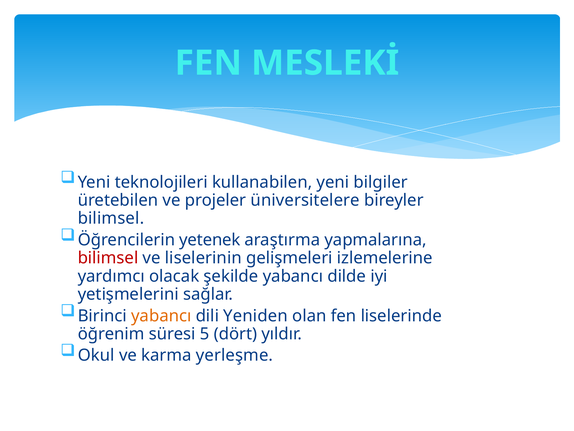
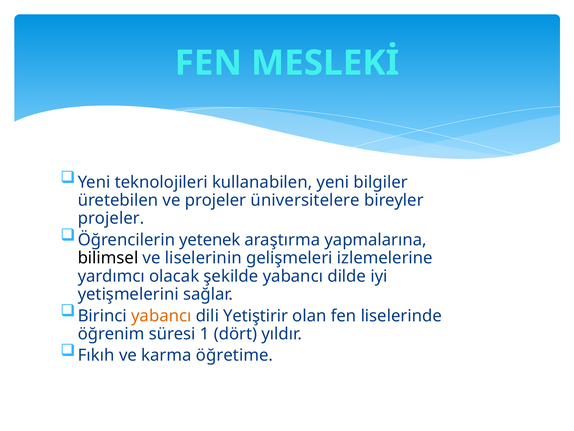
bilimsel: bilimsel -> projeler (111, 218)
bilimsel colour: red -> black (108, 258)
Yeniden: Yeniden -> Yetiştirir (256, 315)
5: 5 -> 1 (205, 334)
Okul: Okul -> Fıkıh (96, 355)
yerleşme: yerleşme -> öğretime (234, 355)
